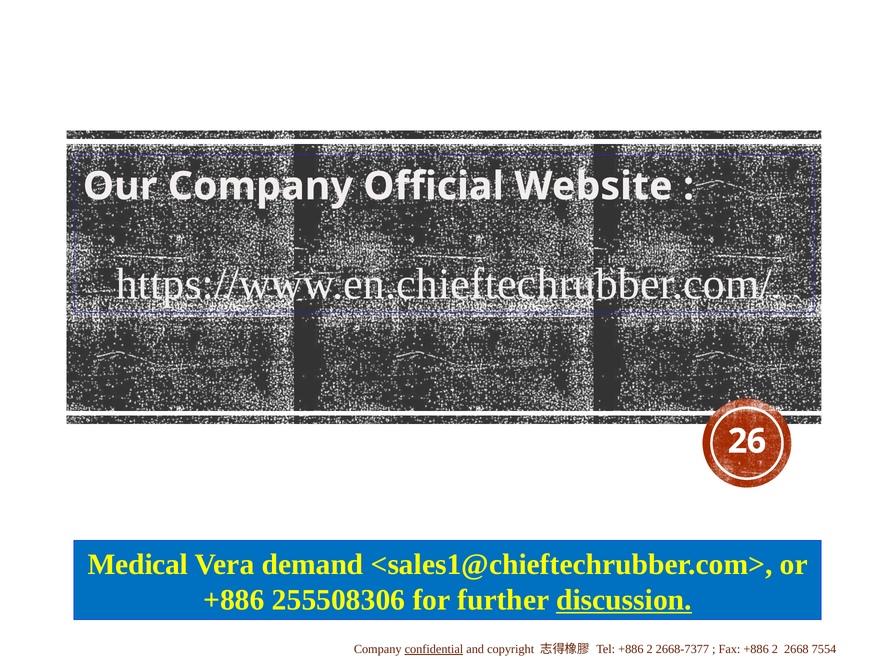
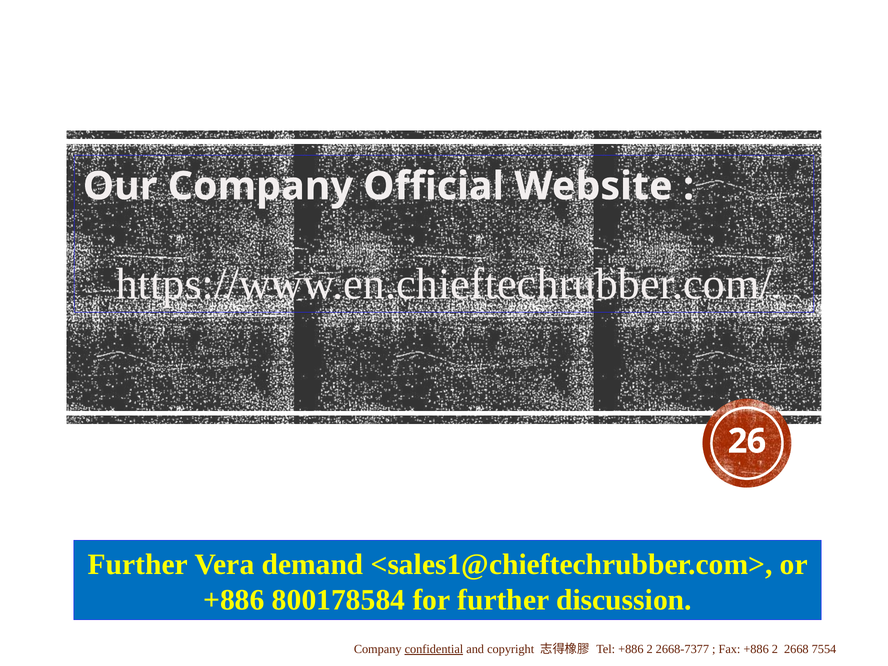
Medical: Medical -> Further (138, 564)
255508306: 255508306 -> 800178584 (339, 600)
discussion underline: present -> none (624, 600)
